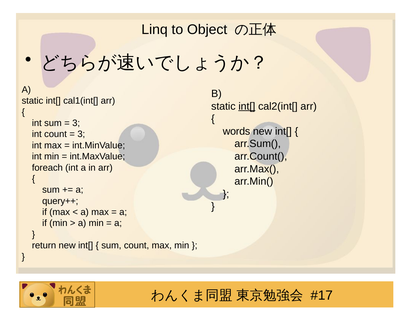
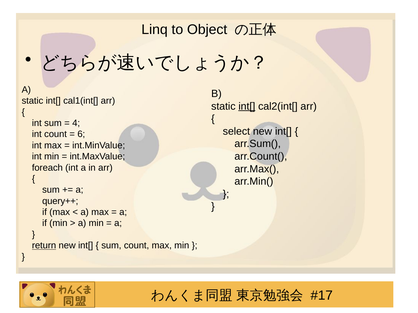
3: 3 -> 4 (76, 123)
words: words -> select (236, 132)
3: 3 -> 6 (81, 134)
return underline: none -> present (44, 246)
